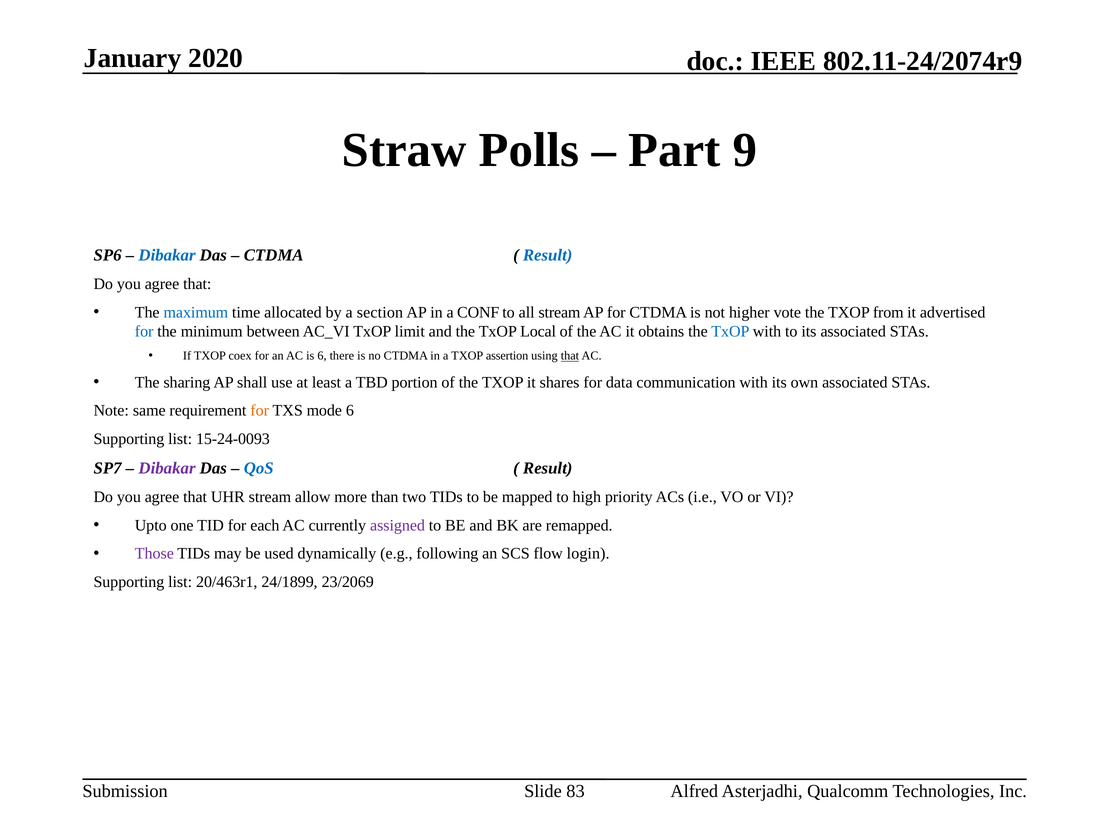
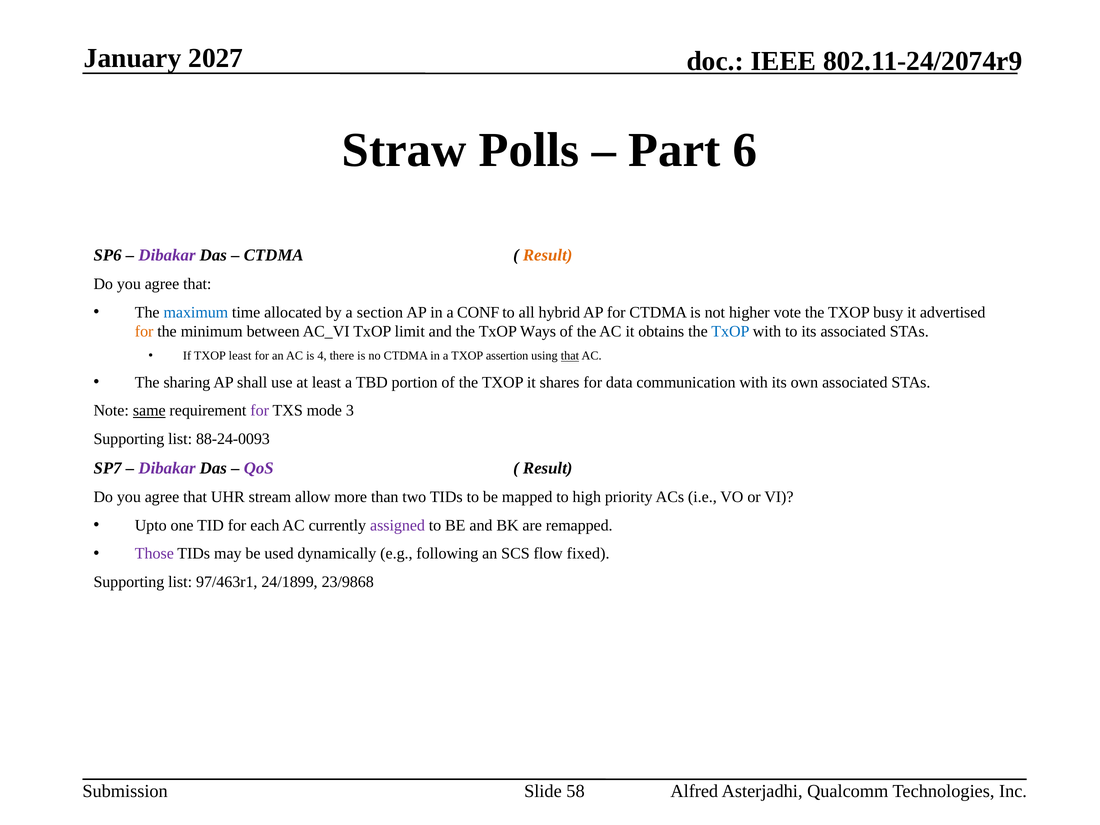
2020: 2020 -> 2027 (216, 58)
9: 9 -> 6 (745, 150)
Dibakar colour: blue -> purple (167, 255)
Result colour: blue -> orange (548, 255)
all stream: stream -> hybrid (559, 312)
from: from -> busy (888, 312)
for colour: blue -> orange (144, 332)
Local: Local -> Ways (538, 332)
TXOP coex: coex -> least (240, 356)
is 6: 6 -> 4 (322, 356)
same underline: none -> present (149, 411)
for colour: orange -> purple (260, 411)
mode 6: 6 -> 3 (350, 411)
15-24-0093: 15-24-0093 -> 88-24-0093 (233, 439)
QoS colour: blue -> purple (259, 468)
login: login -> fixed (588, 554)
20/463r1: 20/463r1 -> 97/463r1 (227, 582)
23/2069: 23/2069 -> 23/9868 (348, 582)
83: 83 -> 58 (576, 791)
